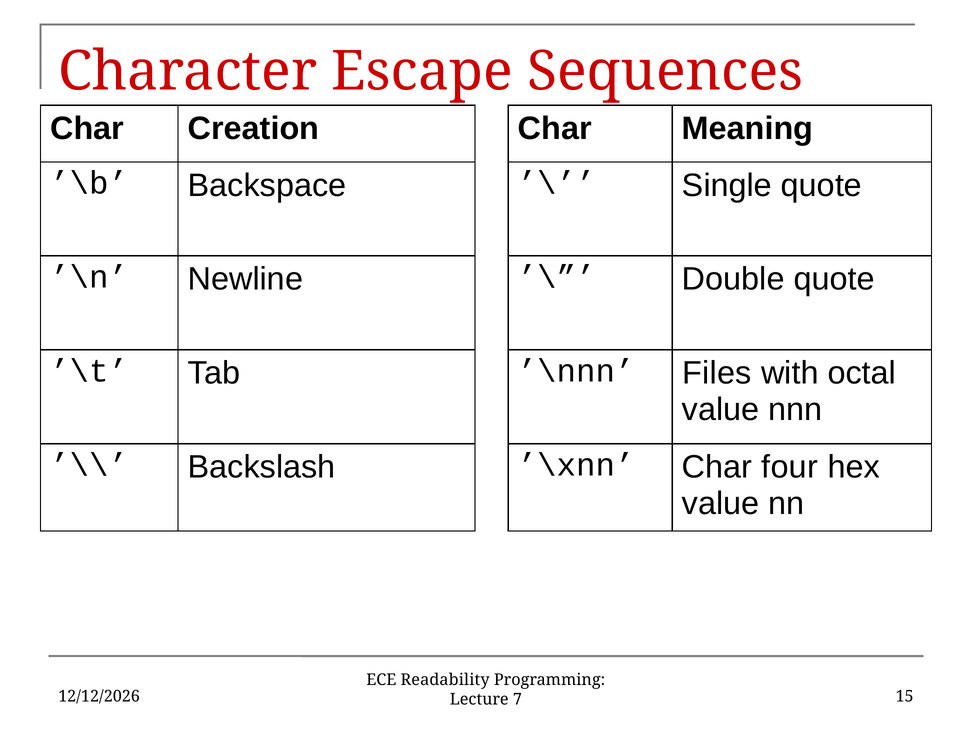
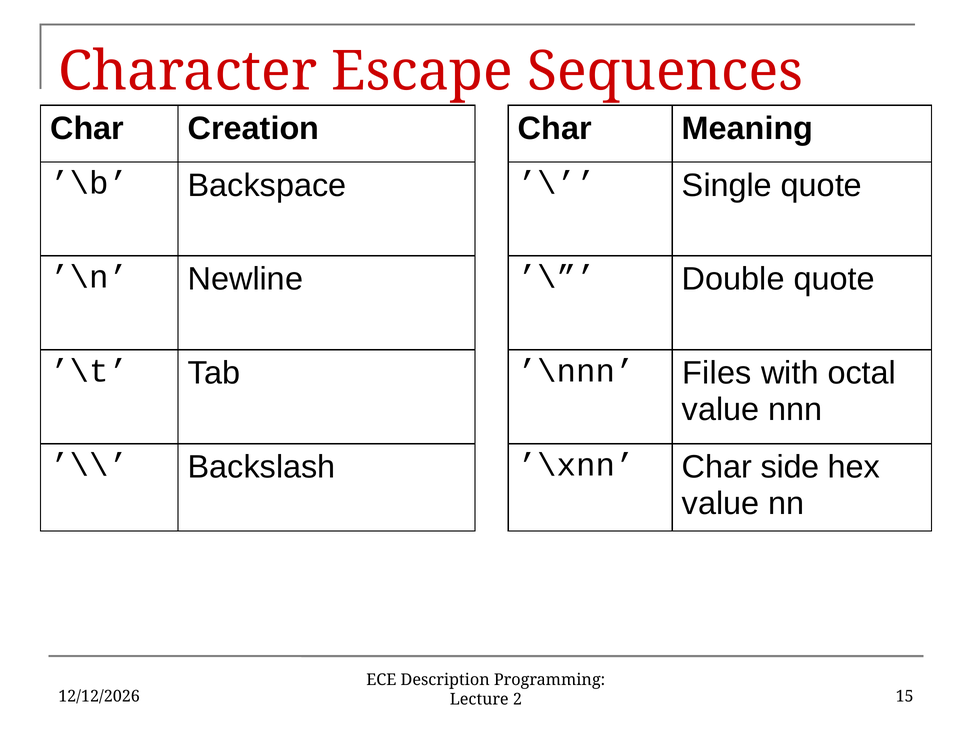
four: four -> side (790, 467)
Readability: Readability -> Description (445, 680)
7: 7 -> 2 (517, 699)
